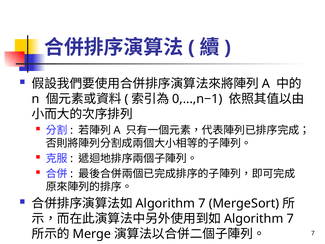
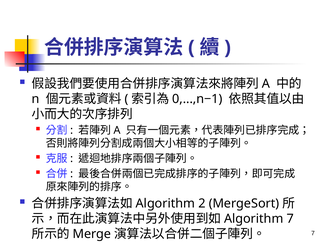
7: 7 -> 2 (202, 203)
